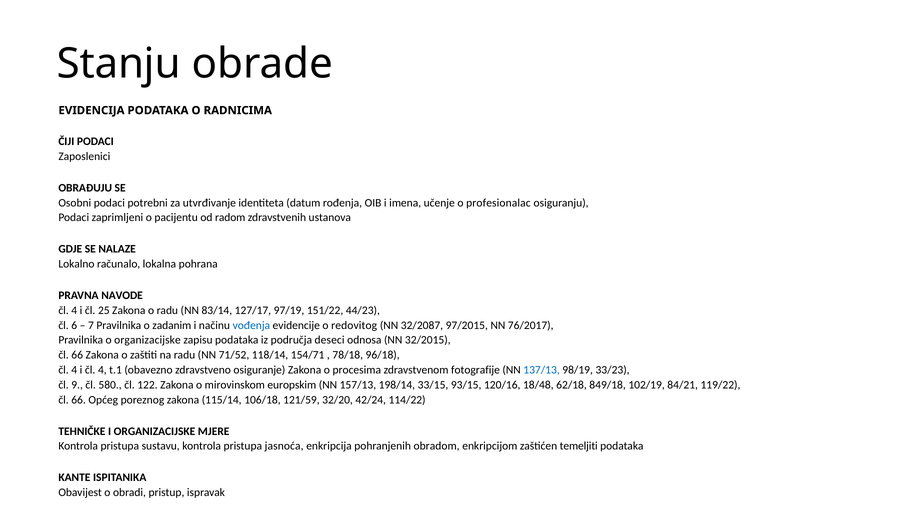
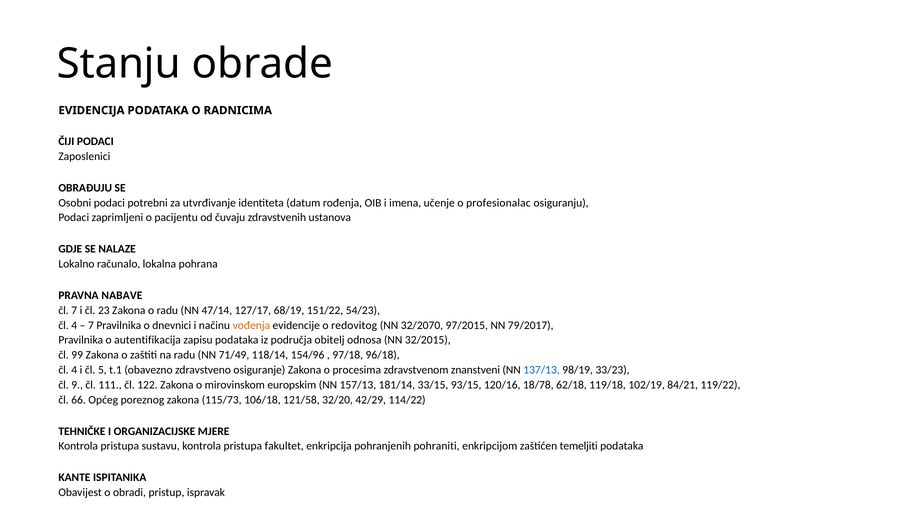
radom: radom -> čuvaju (230, 218)
NAVODE: NAVODE -> NABAVE (122, 295)
4: 4 -> 7 (74, 310)
25: 25 -> 23 (104, 310)
83/14: 83/14 -> 47/14 (217, 310)
97/19: 97/19 -> 68/19 (289, 310)
44/23: 44/23 -> 54/23 (363, 310)
6: 6 -> 4 (74, 325)
zadanim: zadanim -> dnevnici (172, 325)
vođenja colour: blue -> orange (251, 325)
32/2087: 32/2087 -> 32/2070 (422, 325)
76/2017: 76/2017 -> 79/2017 (531, 325)
o organizacijske: organizacijske -> autentifikacija (148, 340)
deseci: deseci -> obitelj (330, 340)
66: 66 -> 99 (77, 355)
71/52: 71/52 -> 71/49 (234, 355)
154/71: 154/71 -> 154/96 (308, 355)
78/18: 78/18 -> 97/18 (348, 355)
i čl 4: 4 -> 5 (102, 370)
fotografije: fotografije -> znanstveni (476, 370)
580: 580 -> 111 (110, 385)
198/14: 198/14 -> 181/14 (397, 385)
18/48: 18/48 -> 18/78 (538, 385)
849/18: 849/18 -> 119/18 (608, 385)
115/14: 115/14 -> 115/73 (222, 400)
121/59: 121/59 -> 121/58 (301, 400)
42/24: 42/24 -> 42/29 (371, 400)
jasnoća: jasnoća -> fakultet (284, 446)
obradom: obradom -> pohraniti (437, 446)
